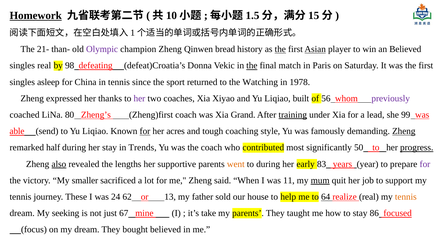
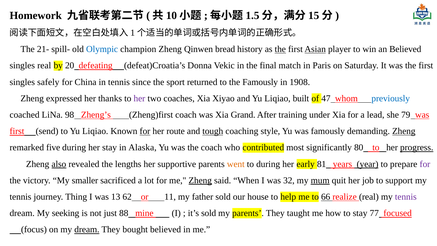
Homework underline: present -> none (36, 15)
than-: than- -> spill- (61, 49)
Olympic colour: purple -> blue (102, 49)
98: 98 -> 20 (70, 66)
the underline: present -> none (252, 66)
asleep: asleep -> safely (48, 82)
the Watching: Watching -> Famously (260, 82)
1978: 1978 -> 1908 (300, 82)
56: 56 -> 47 (326, 98)
previously colour: purple -> blue (391, 98)
80: 80 -> 98 (70, 115)
training underline: present -> none (293, 115)
99: 99 -> 79 (406, 115)
able: able -> first (17, 131)
acres: acres -> route (176, 131)
tough underline: none -> present (213, 131)
half: half -> five (53, 148)
Trends: Trends -> Alaska (142, 148)
50: 50 -> 80 (359, 148)
83: 83 -> 81 (322, 164)
year underline: none -> present (368, 164)
Zheng underline: none -> present (200, 180)
11: 11 -> 32 (289, 180)
These: These -> Thing (76, 197)
24: 24 -> 13 (116, 197)
13: 13 -> 11 (170, 197)
64: 64 -> 66 (326, 197)
tennis colour: orange -> purple (406, 197)
67: 67 -> 88 (124, 213)
it’s take: take -> sold (209, 213)
86: 86 -> 77 (374, 213)
dream underline: none -> present (87, 229)
